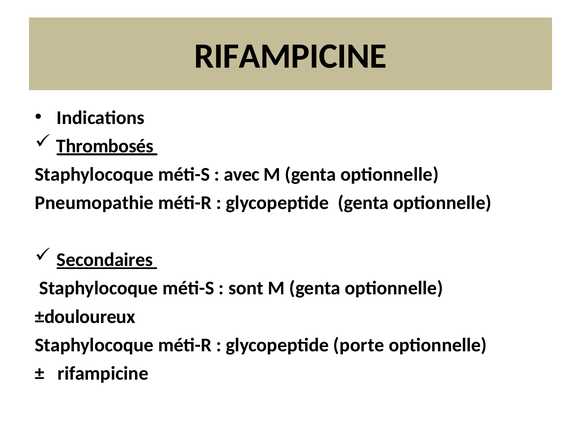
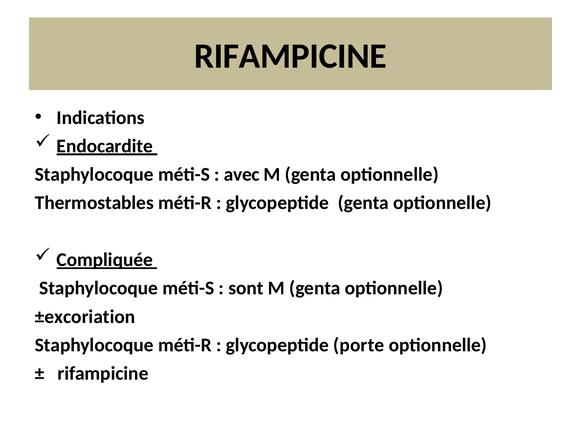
Thrombosés: Thrombosés -> Endocardite (105, 146)
Pneumopathie: Pneumopathie -> Thermostables (94, 203)
Secondaires: Secondaires -> Compliquée (105, 260)
±douloureux: ±douloureux -> ±excoriation (85, 316)
